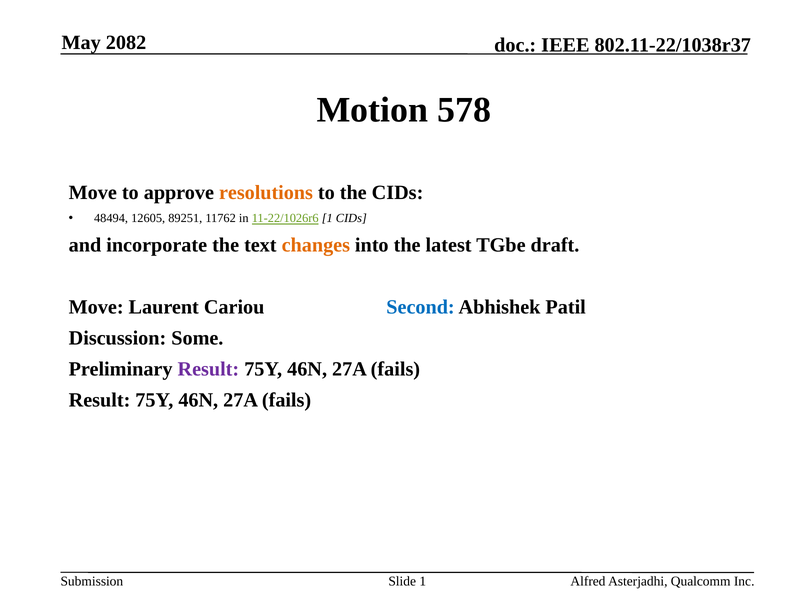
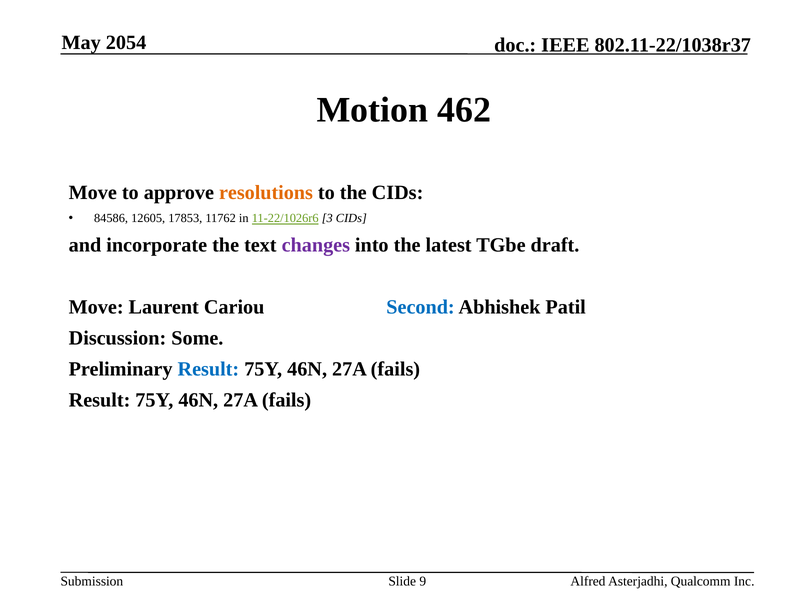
2082: 2082 -> 2054 (126, 43)
578: 578 -> 462 (464, 110)
48494: 48494 -> 84586 (111, 218)
89251: 89251 -> 17853 (185, 218)
11-22/1026r6 1: 1 -> 3 (327, 218)
changes colour: orange -> purple (316, 245)
Result colour: purple -> blue (208, 369)
Slide 1: 1 -> 9 (423, 581)
